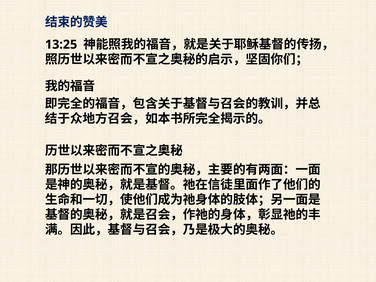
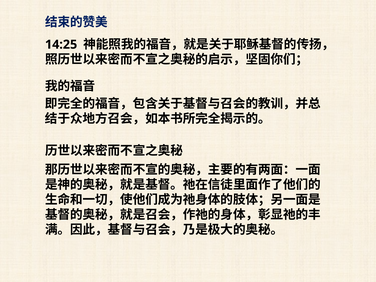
13:25: 13:25 -> 14:25 (61, 45)
